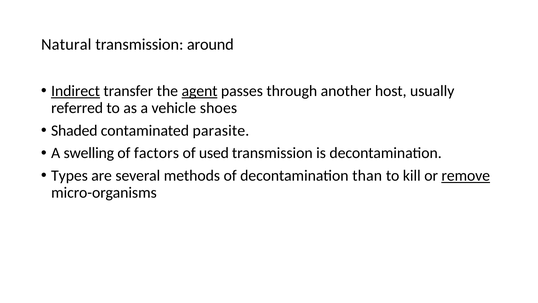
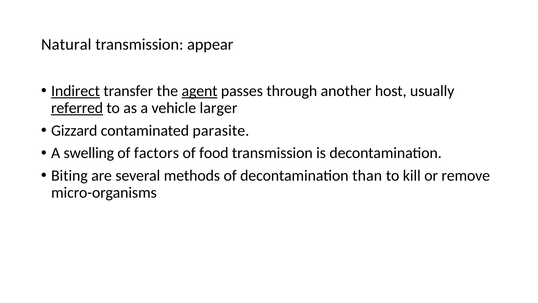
around: around -> appear (210, 44)
referred underline: none -> present (77, 108)
shoes: shoes -> larger (219, 108)
Shaded: Shaded -> Gizzard (74, 130)
used: used -> food (214, 153)
Types: Types -> Biting (69, 175)
remove underline: present -> none (466, 175)
